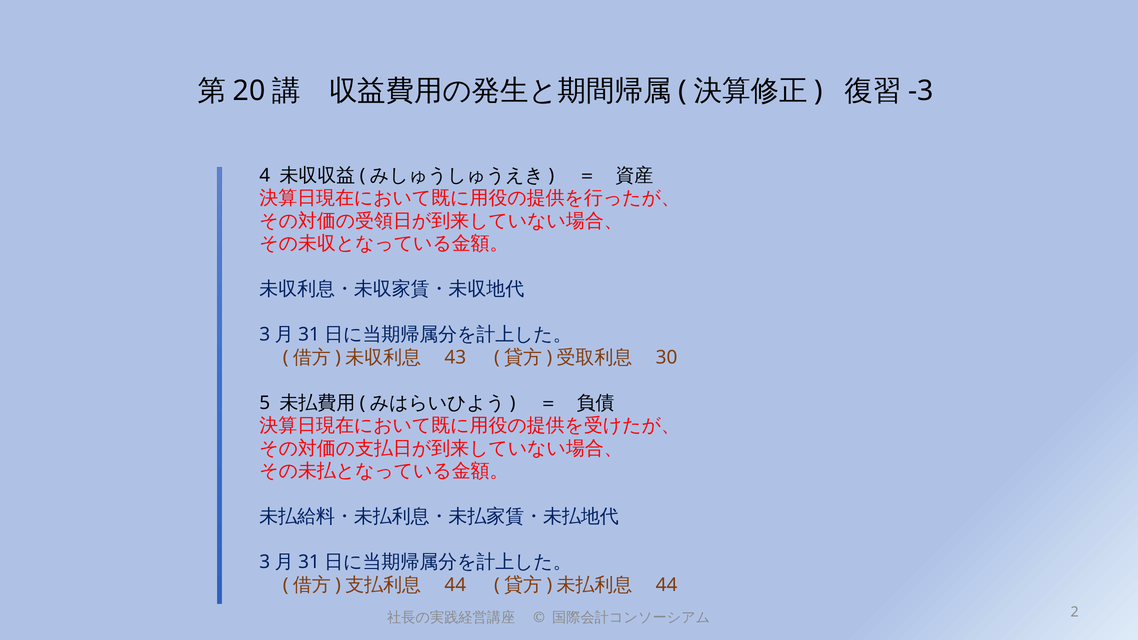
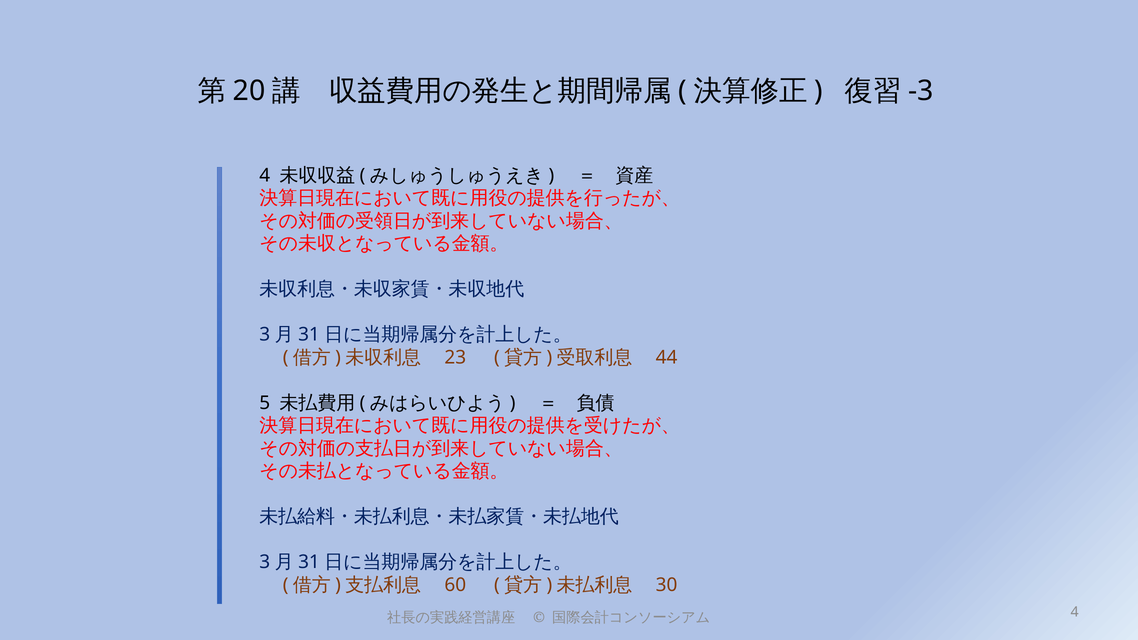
43: 43 -> 23 (455, 358)
30: 30 -> 44 (667, 358)
44: 44 -> 60 (455, 585)
44: 44 -> 30 (667, 585)
2: 2 -> 4 (1075, 612)
